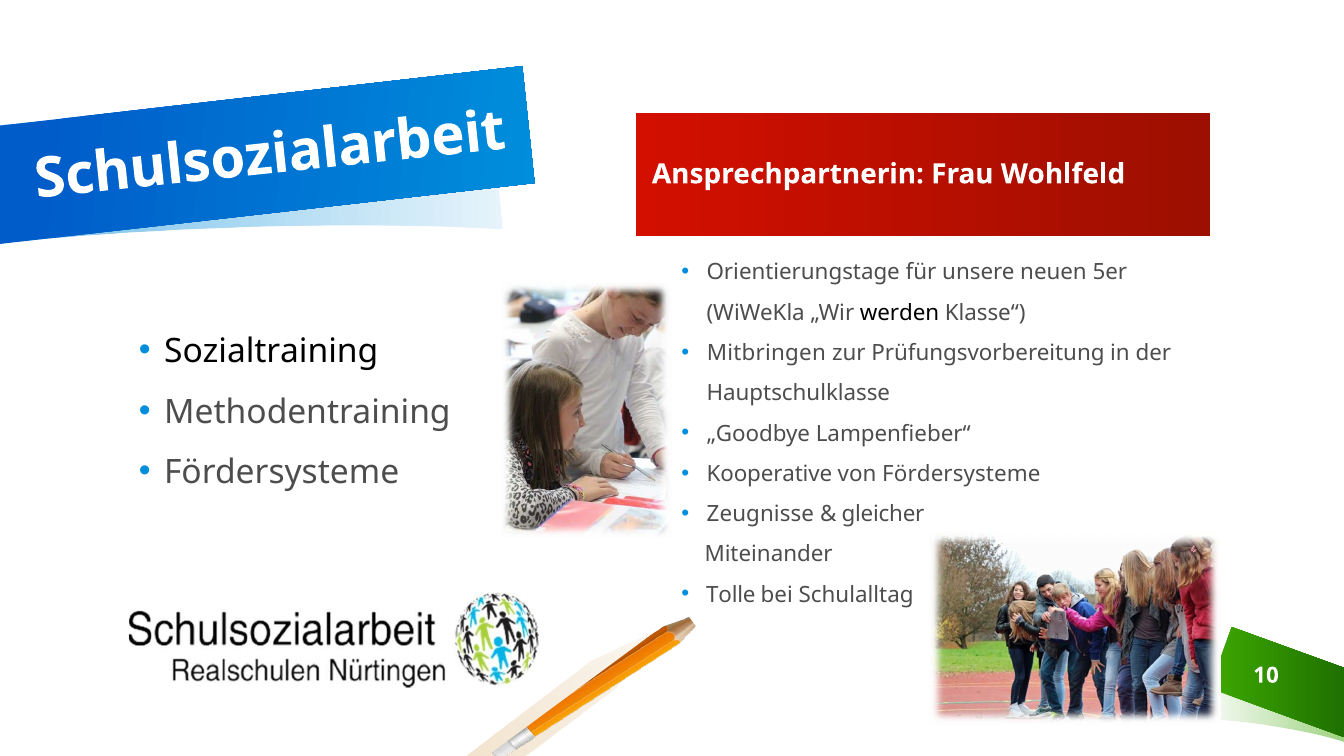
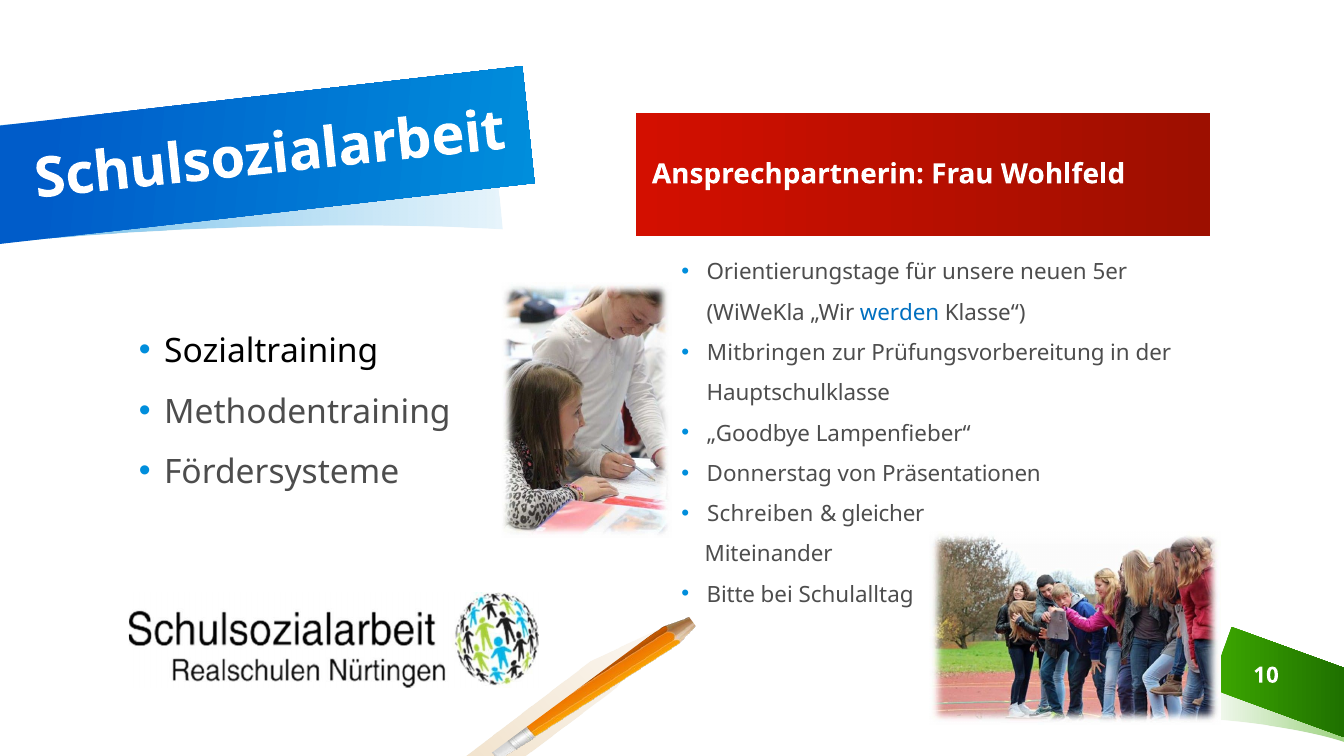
werden colour: black -> blue (900, 313)
Kooperative: Kooperative -> Donnerstag (769, 474)
von Fördersysteme: Fördersysteme -> Präsentationen (961, 474)
Zeugnisse: Zeugnisse -> Schreiben (760, 514)
Tolle: Tolle -> Bitte (731, 595)
